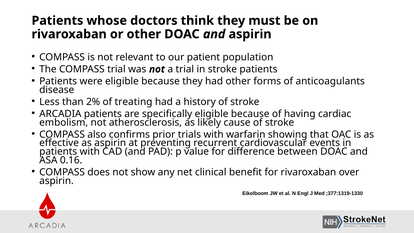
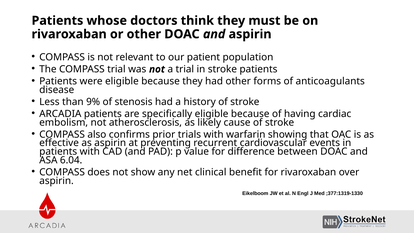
2%: 2% -> 9% (93, 102)
treating: treating -> stenosis (134, 102)
0.16: 0.16 -> 6.04 (71, 160)
